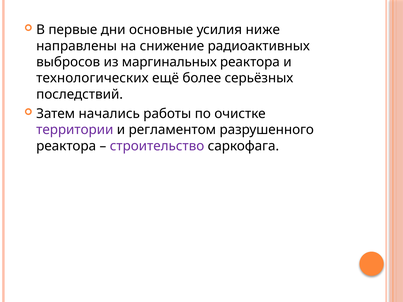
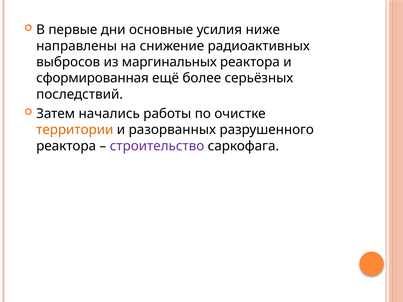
технологических: технологических -> сформированная (93, 78)
территории colour: purple -> orange (75, 130)
регламентом: регламентом -> разорванных (172, 130)
